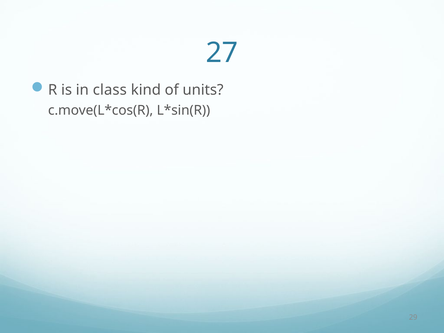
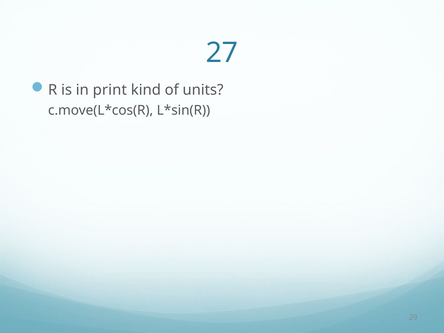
class: class -> print (110, 90)
